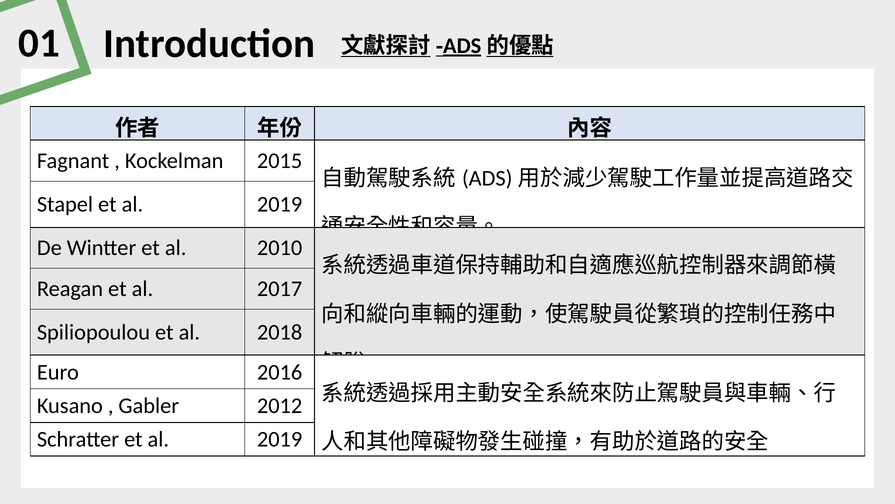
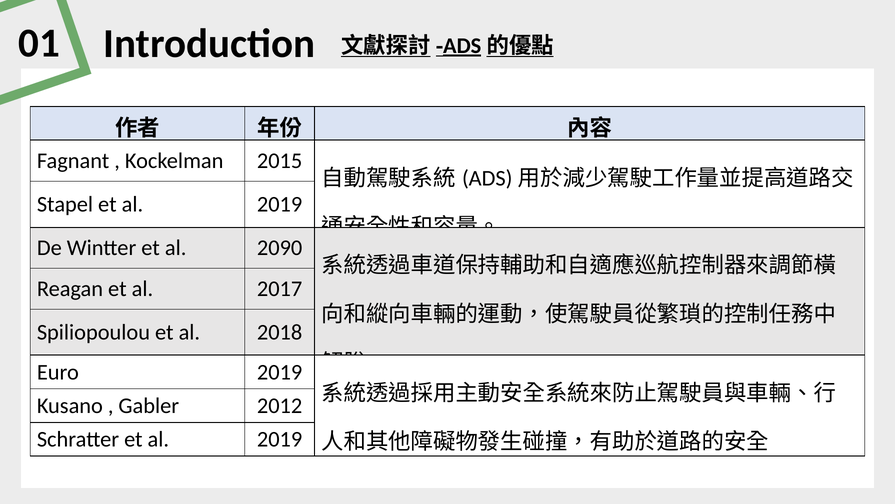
2010: 2010 -> 2090 (280, 248)
Euro 2016: 2016 -> 2019 (280, 372)
